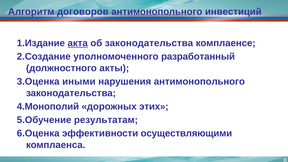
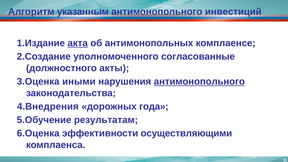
договоров: договоров -> указанным (83, 12)
об законодательства: законодательства -> антимонопольных (149, 43)
разработанный: разработанный -> согласованные (198, 57)
антимонопольного underline: none -> present (199, 82)
4.Монополий: 4.Монополий -> 4.Внедрения (48, 106)
этих: этих -> года (154, 106)
